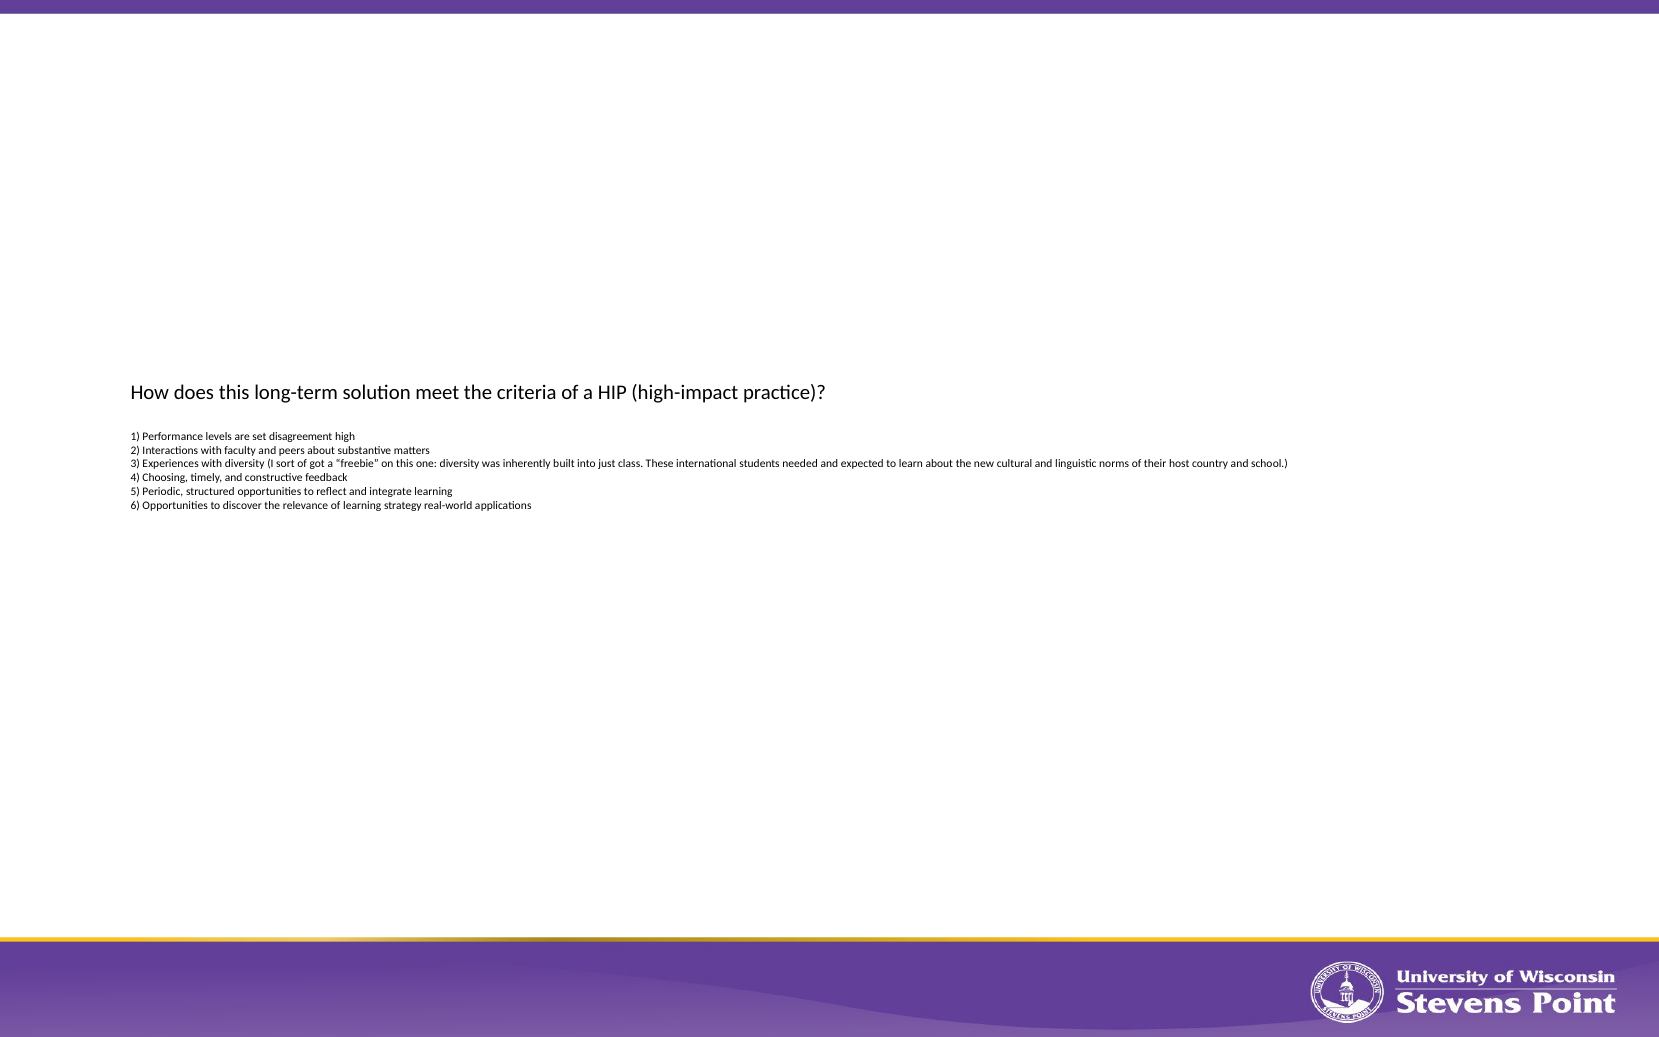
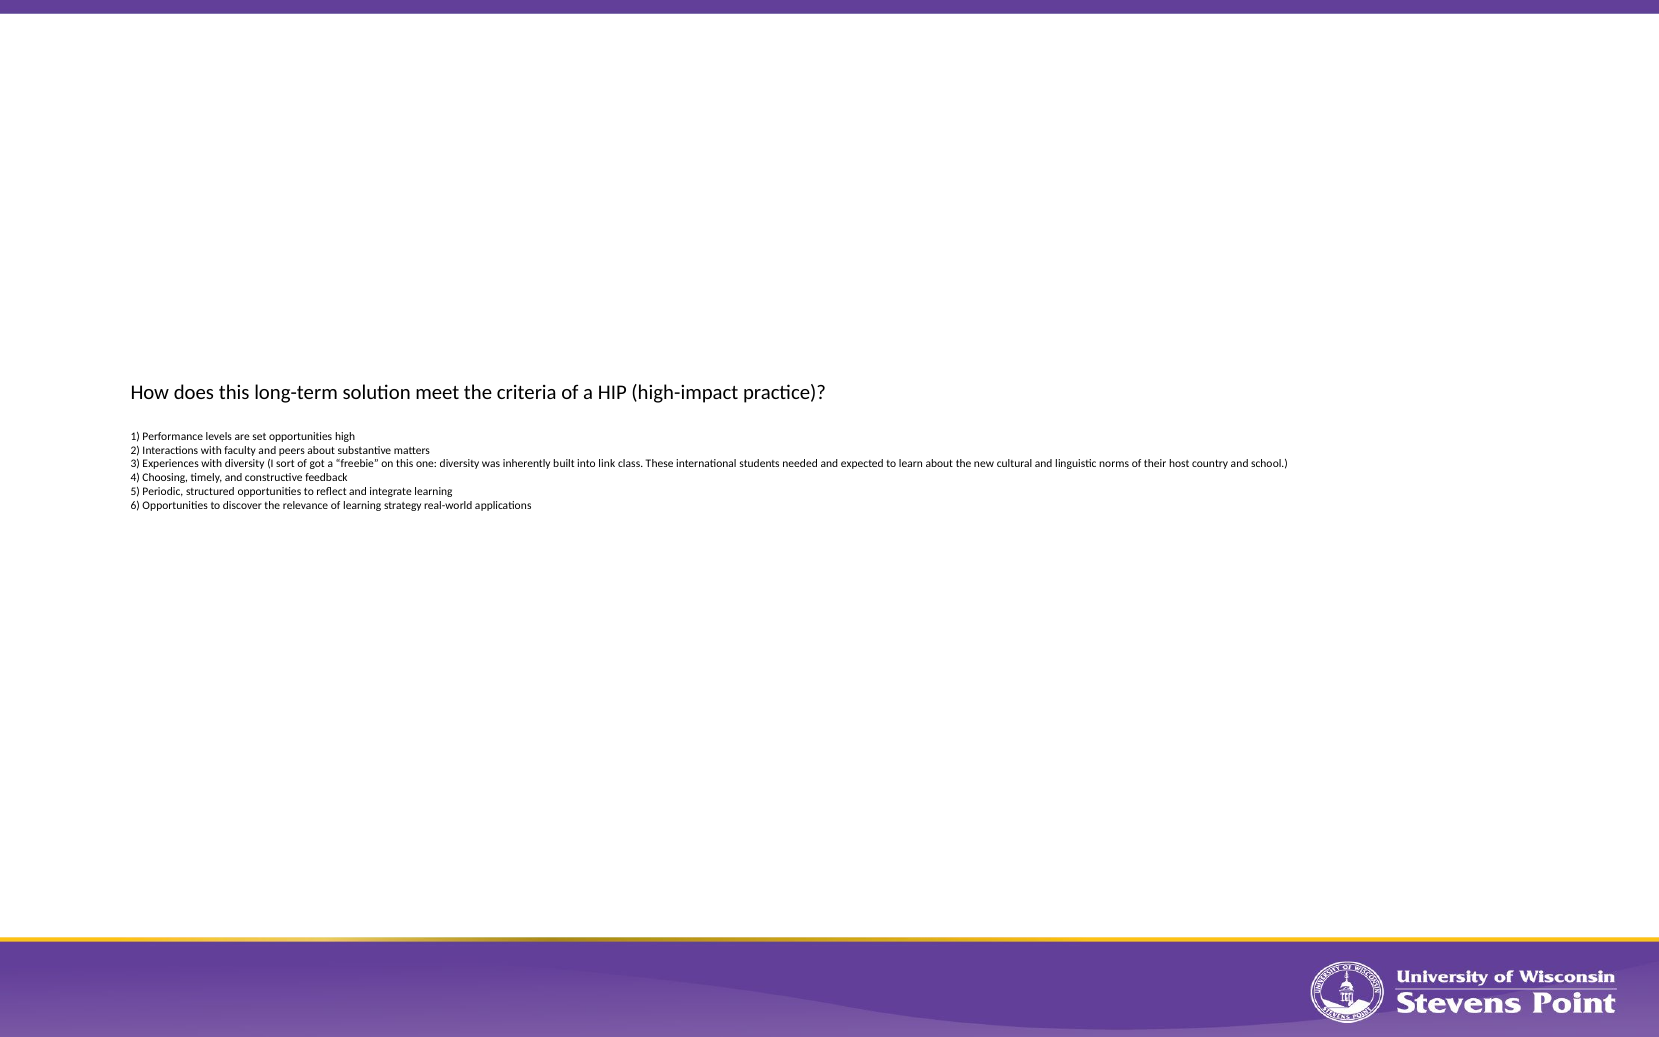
set disagreement: disagreement -> opportunities (301, 436)
just: just -> link (607, 464)
